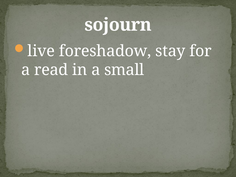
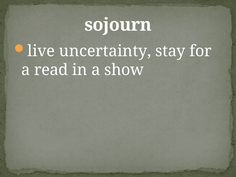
foreshadow: foreshadow -> uncertainty (105, 51)
small: small -> show (124, 70)
